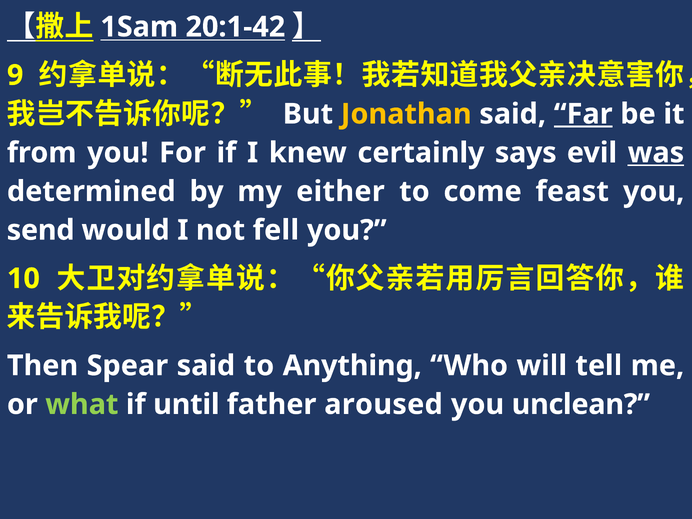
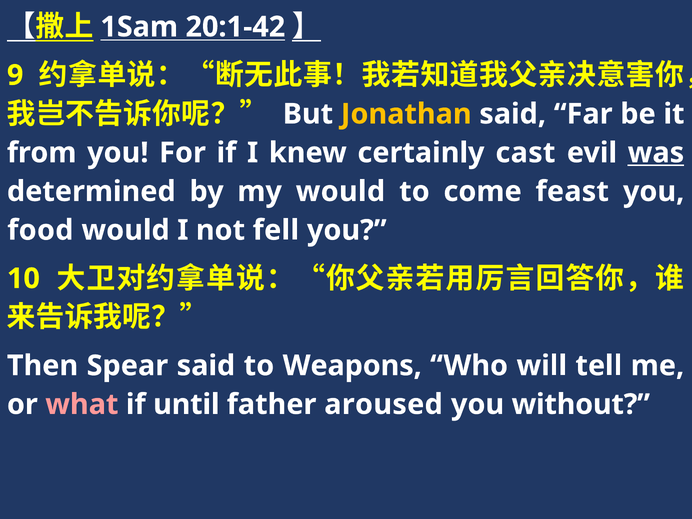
Far underline: present -> none (583, 114)
says: says -> cast (525, 153)
my either: either -> would (340, 191)
send: send -> food (40, 230)
Anything: Anything -> Weapons (352, 366)
what colour: light green -> pink (82, 404)
unclean: unclean -> without (581, 404)
